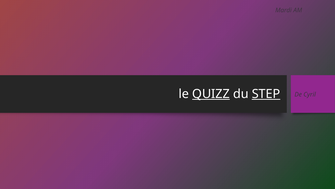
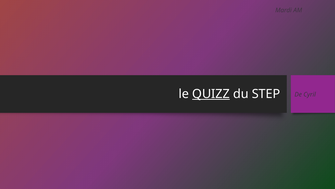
STEP underline: present -> none (266, 94)
